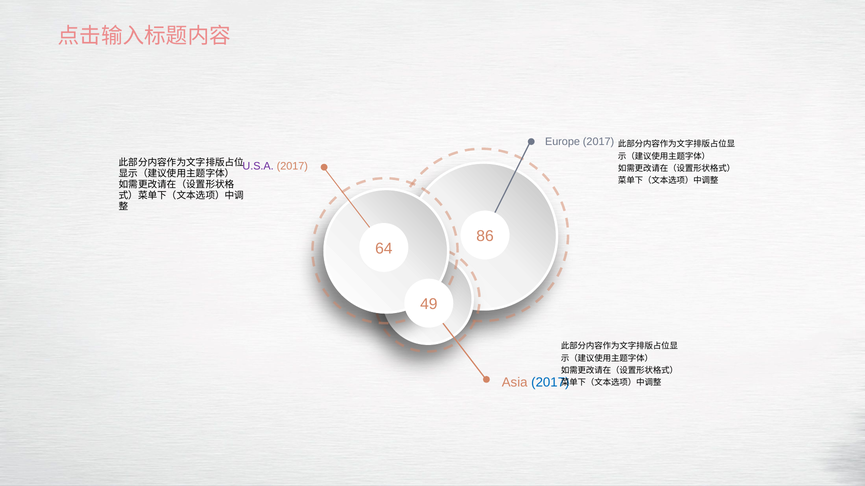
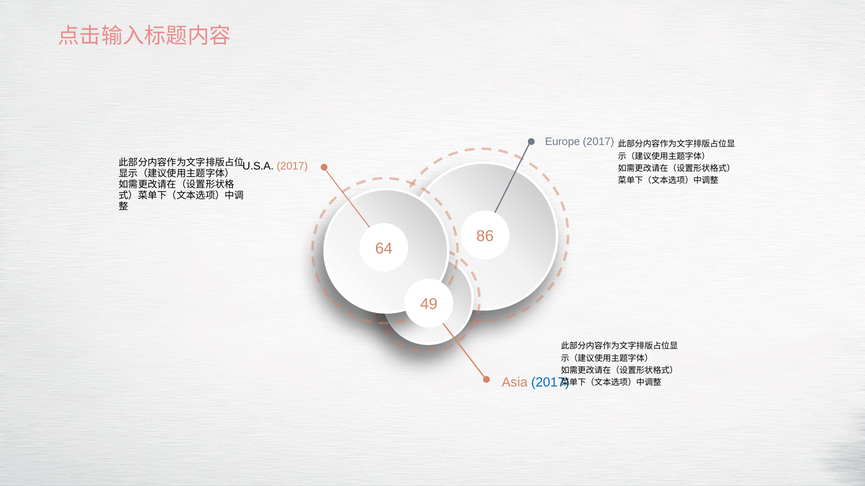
U.S.A colour: purple -> black (258, 167)
